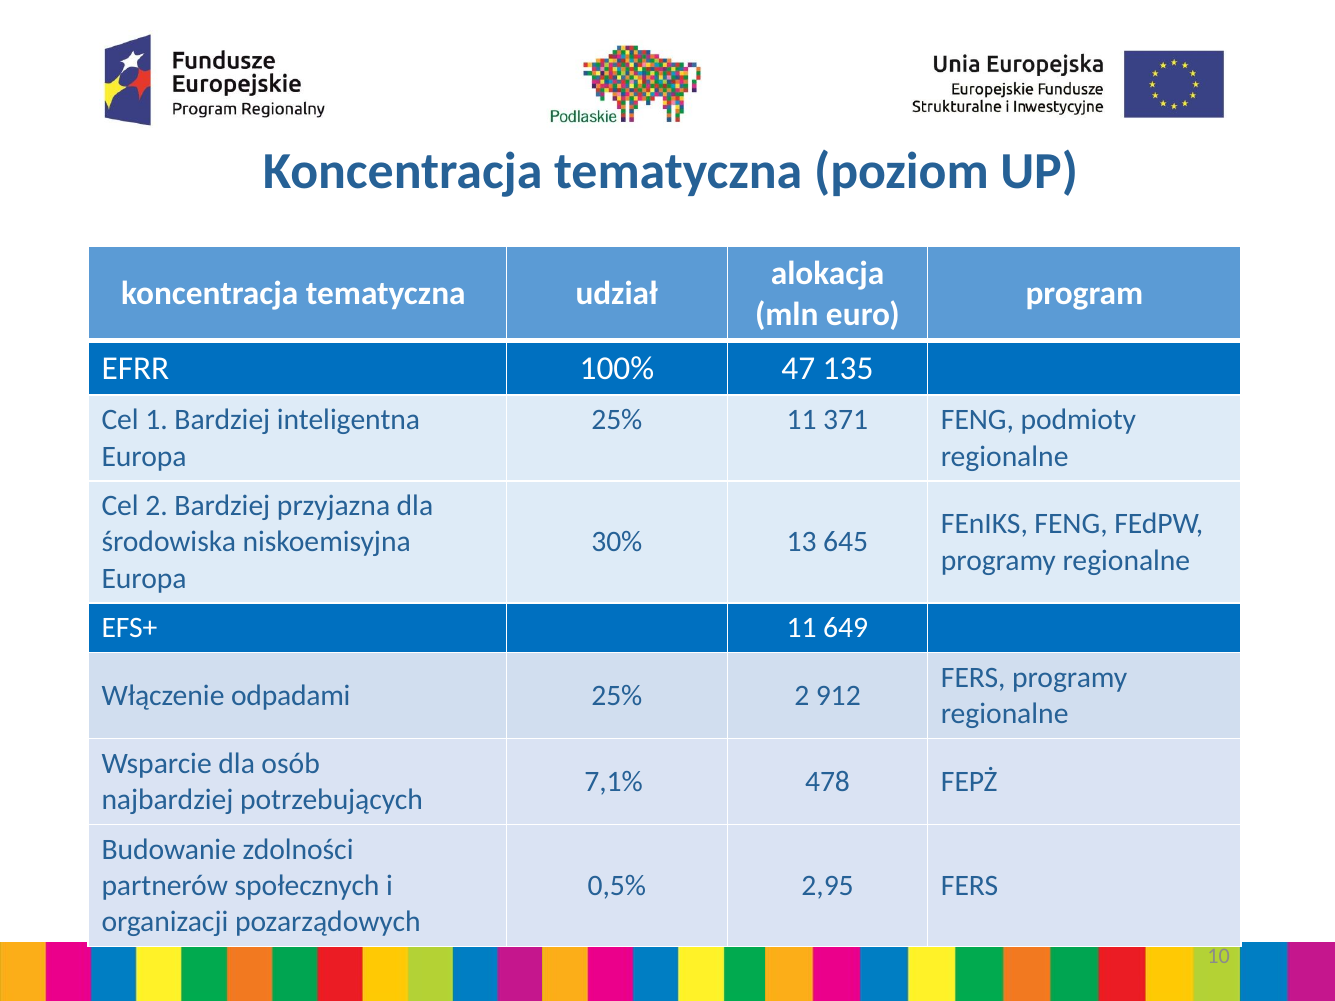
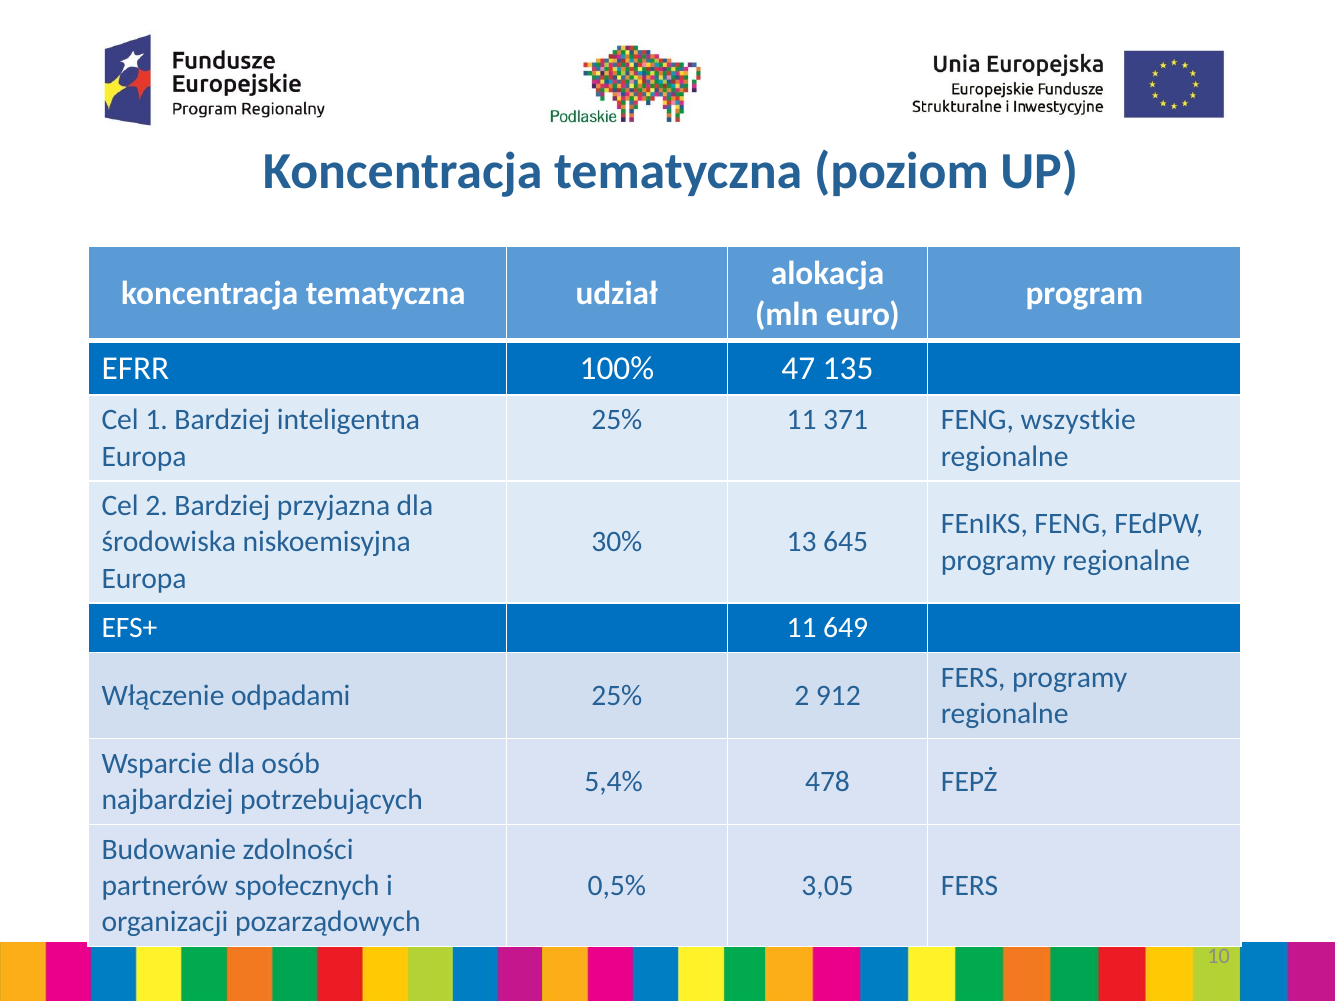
podmioty: podmioty -> wszystkie (1078, 420)
7,1%: 7,1% -> 5,4% (614, 782)
2,95: 2,95 -> 3,05 (828, 886)
